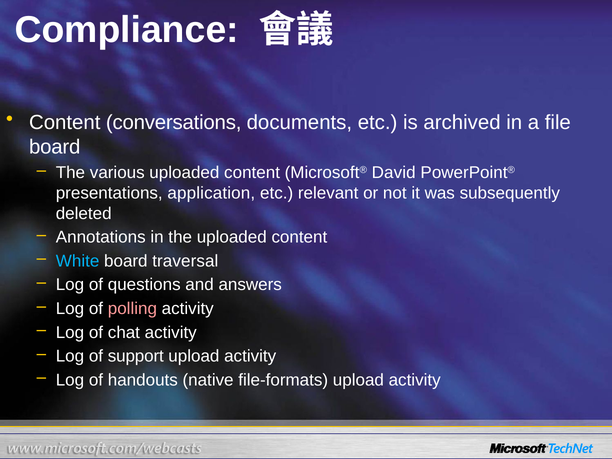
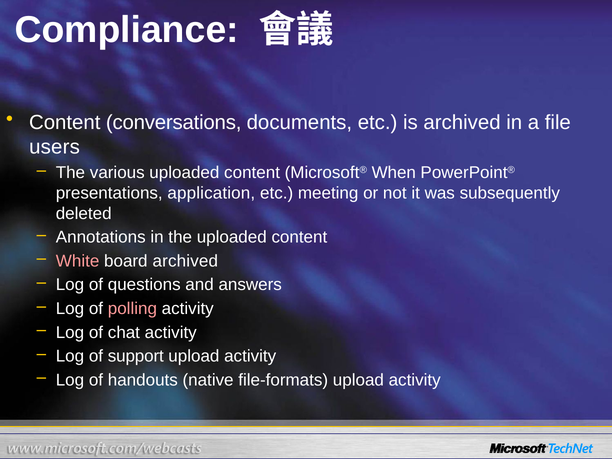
board: board -> users (54, 147)
David: David -> When (394, 173)
relevant: relevant -> meeting (328, 193)
White colour: light blue -> pink (78, 261)
board traversal: traversal -> archived (185, 261)
